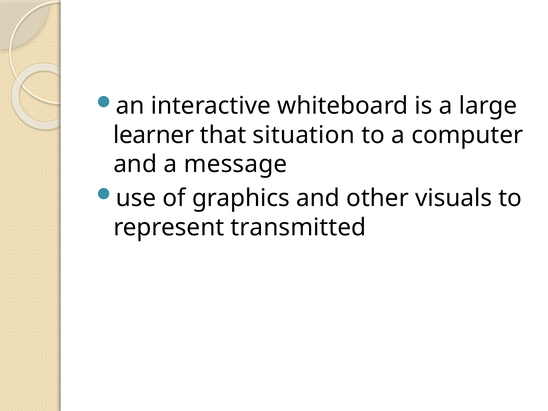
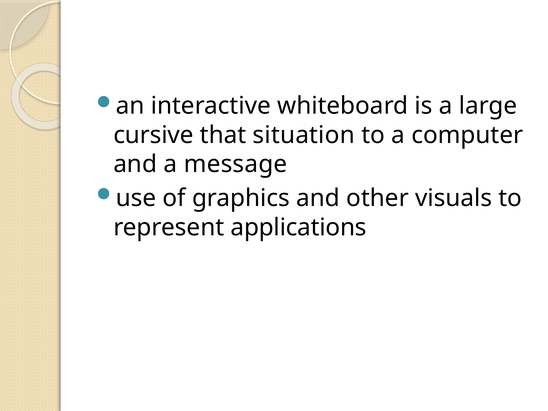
learner: learner -> cursive (154, 135)
transmitted: transmitted -> applications (299, 227)
